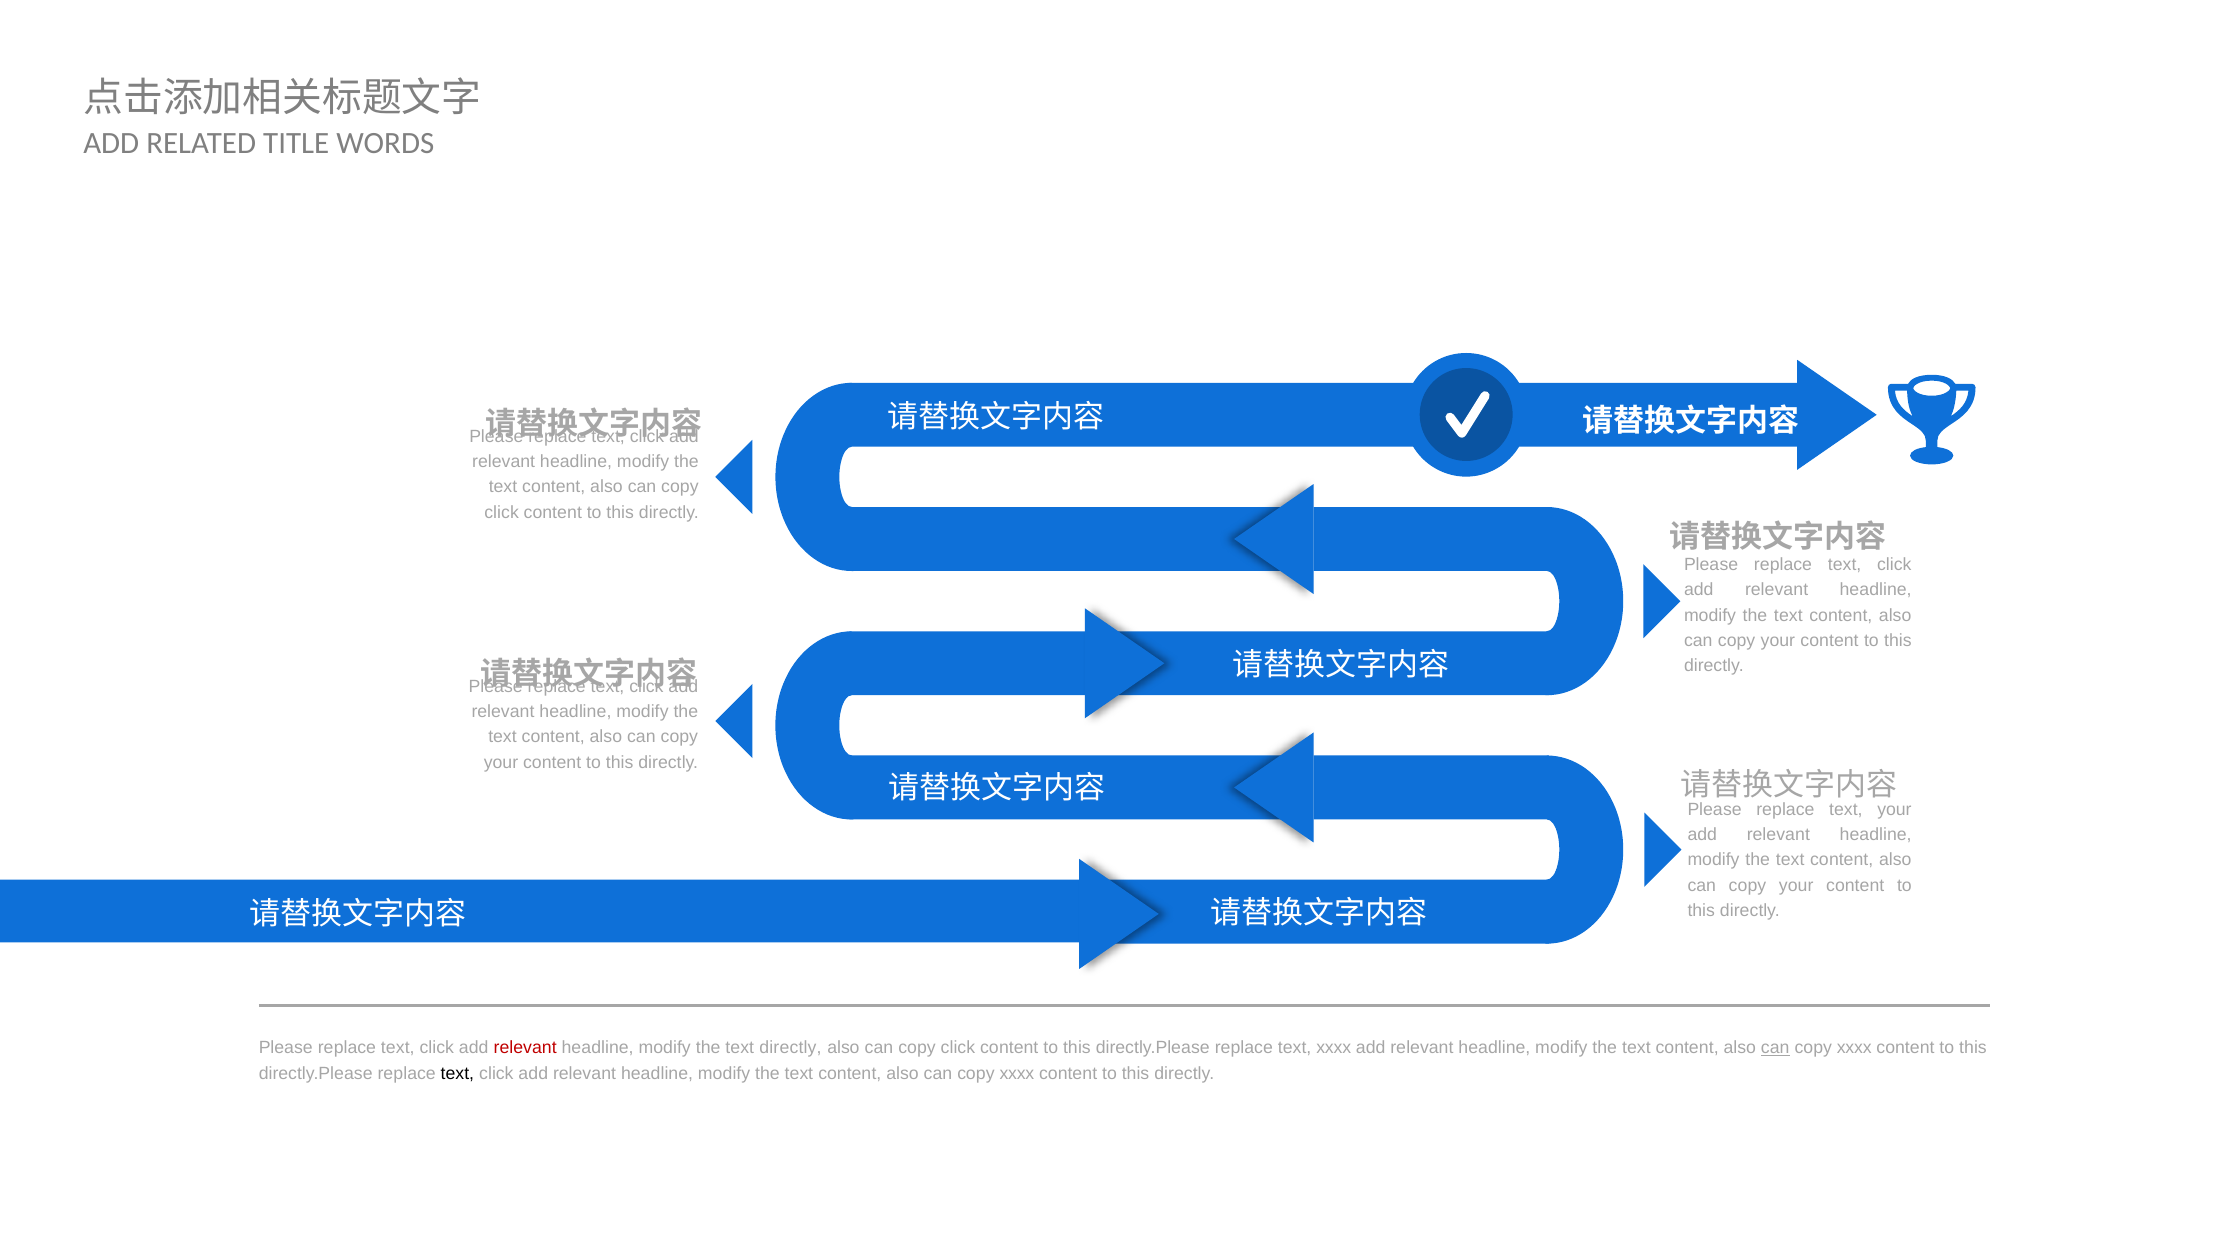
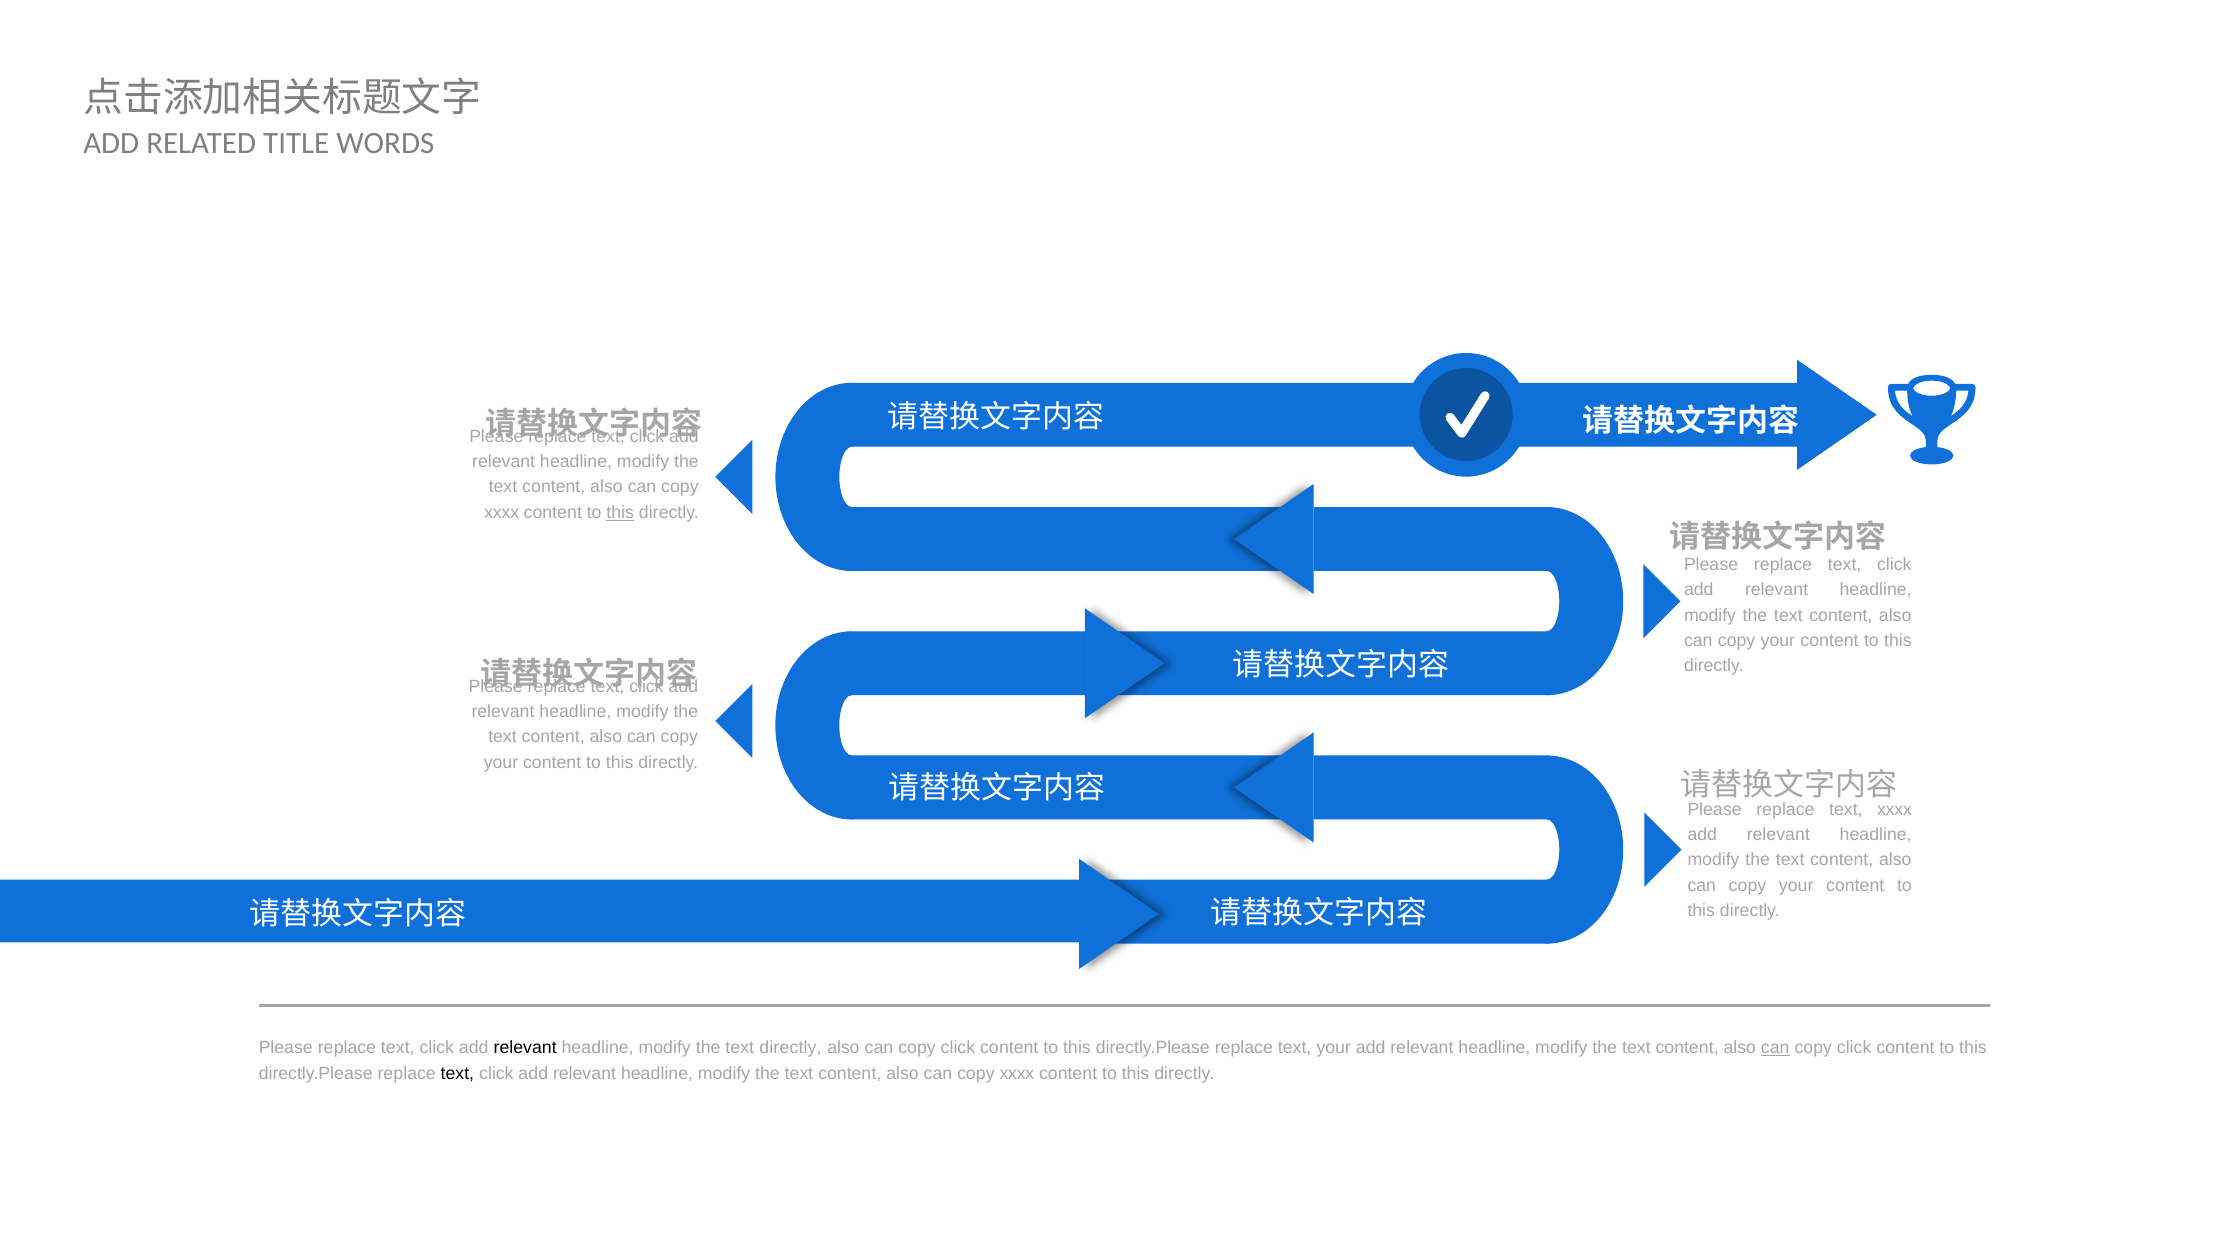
click: click -> xxxx (502, 512)
this underline: none -> present (620, 512)
text your: your -> xxxx (1894, 809)
relevant colour: red -> black (525, 1048)
text xxxx: xxxx -> your (1334, 1048)
xxxx: xxxx -> click (1854, 1048)
